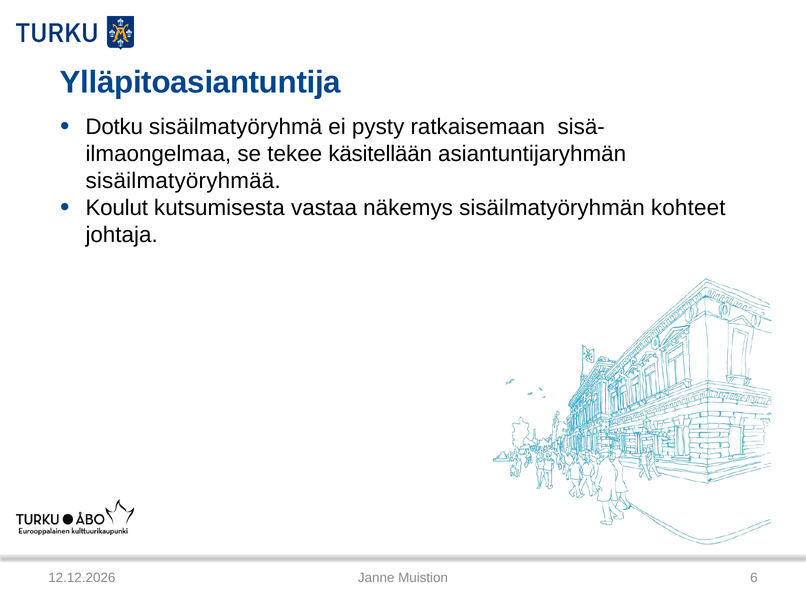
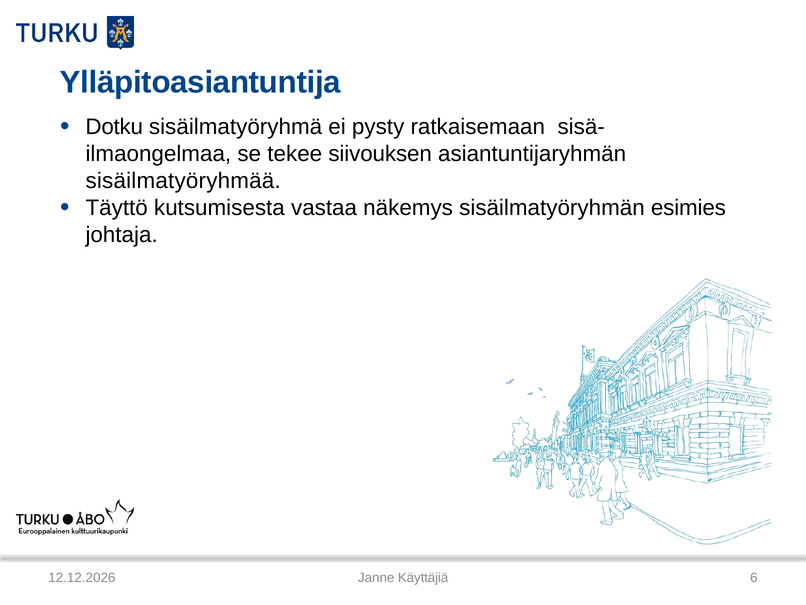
käsitellään: käsitellään -> siivouksen (380, 154)
Koulut: Koulut -> Täyttö (117, 208)
kohteet: kohteet -> esimies (688, 208)
Muistion: Muistion -> Käyttäjiä (423, 577)
